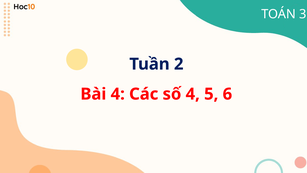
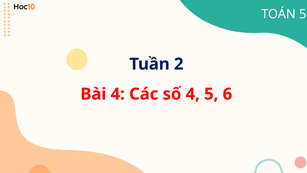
TOÁN 3: 3 -> 5 (303, 14)
